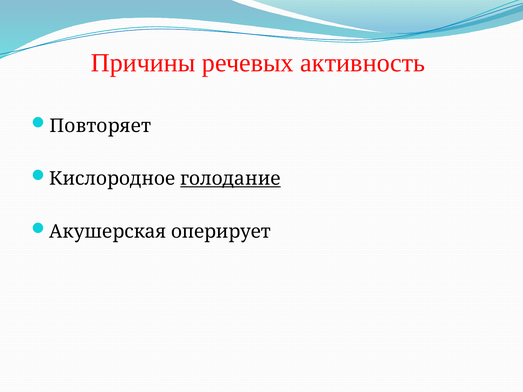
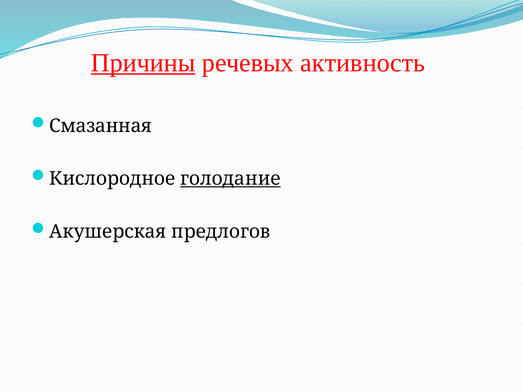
Причины underline: none -> present (143, 63)
Повторяет: Повторяет -> Смазанная (101, 126)
оперирует: оперирует -> предлогов (221, 232)
